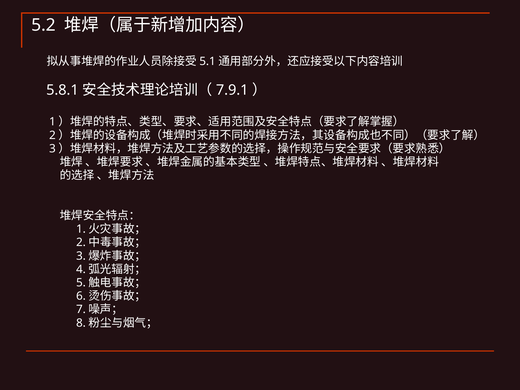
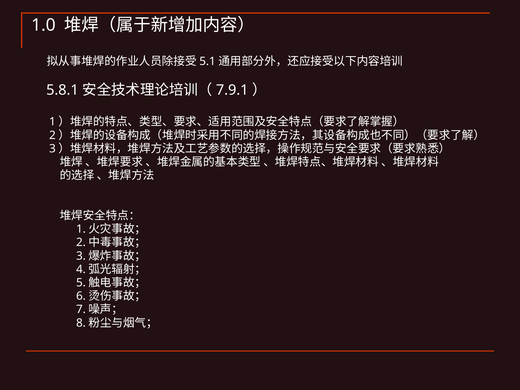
5.2: 5.2 -> 1.0 (43, 25)
